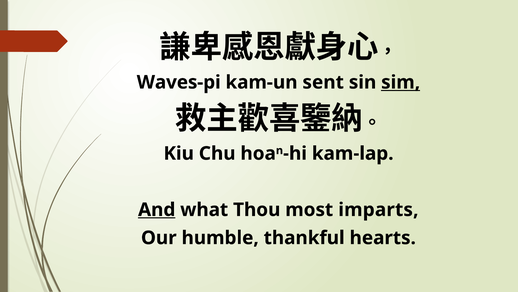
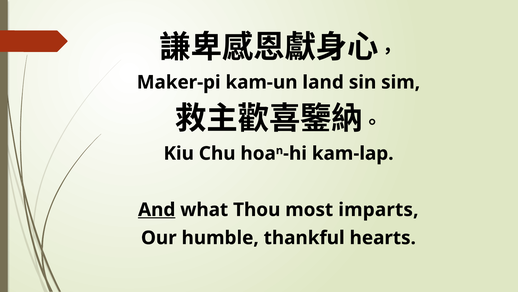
Waves-pi: Waves-pi -> Maker-pi (179, 82)
sent: sent -> land (323, 82)
sim underline: present -> none (401, 82)
